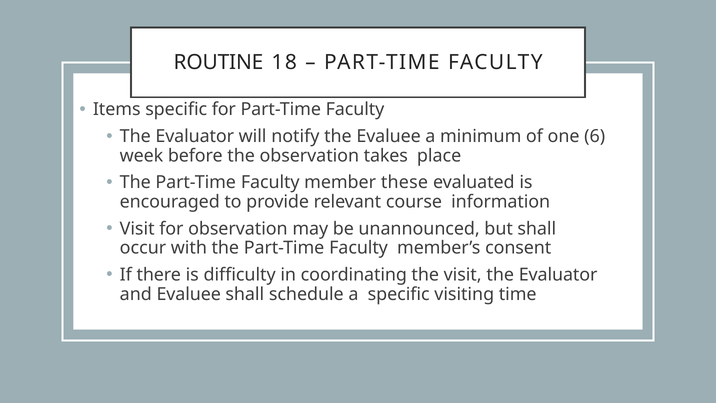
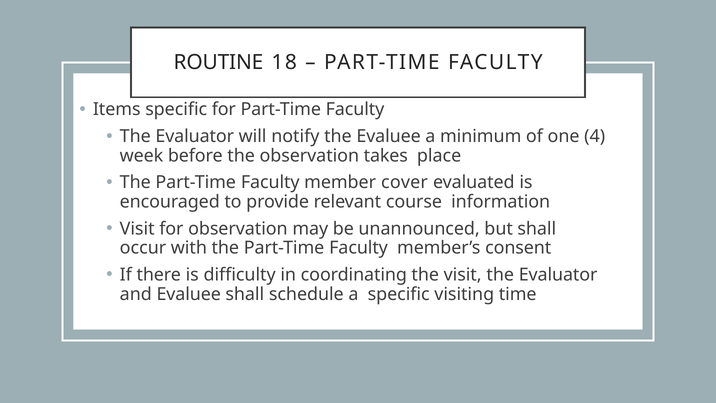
6: 6 -> 4 (595, 136)
these: these -> cover (404, 182)
